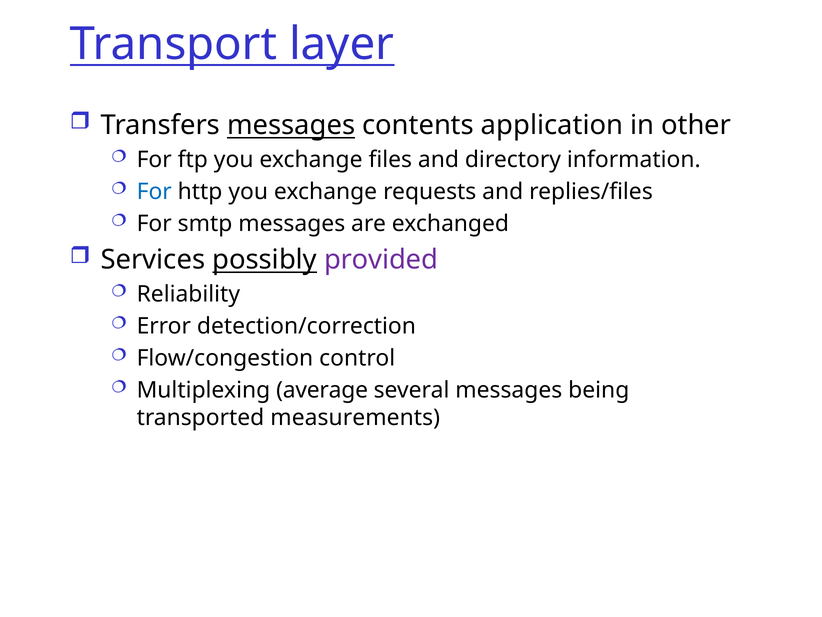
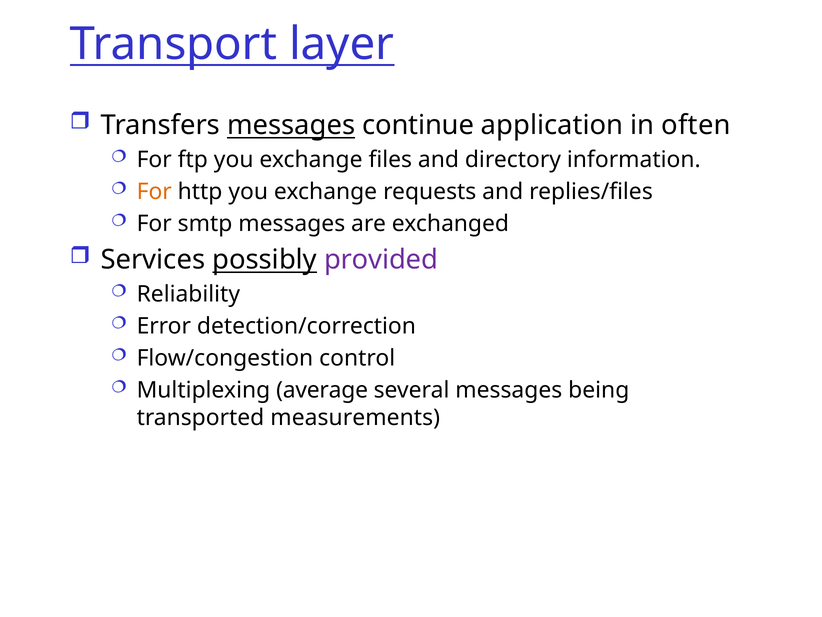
contents: contents -> continue (418, 125)
other: other -> often (696, 125)
For colour: blue -> orange (154, 192)
